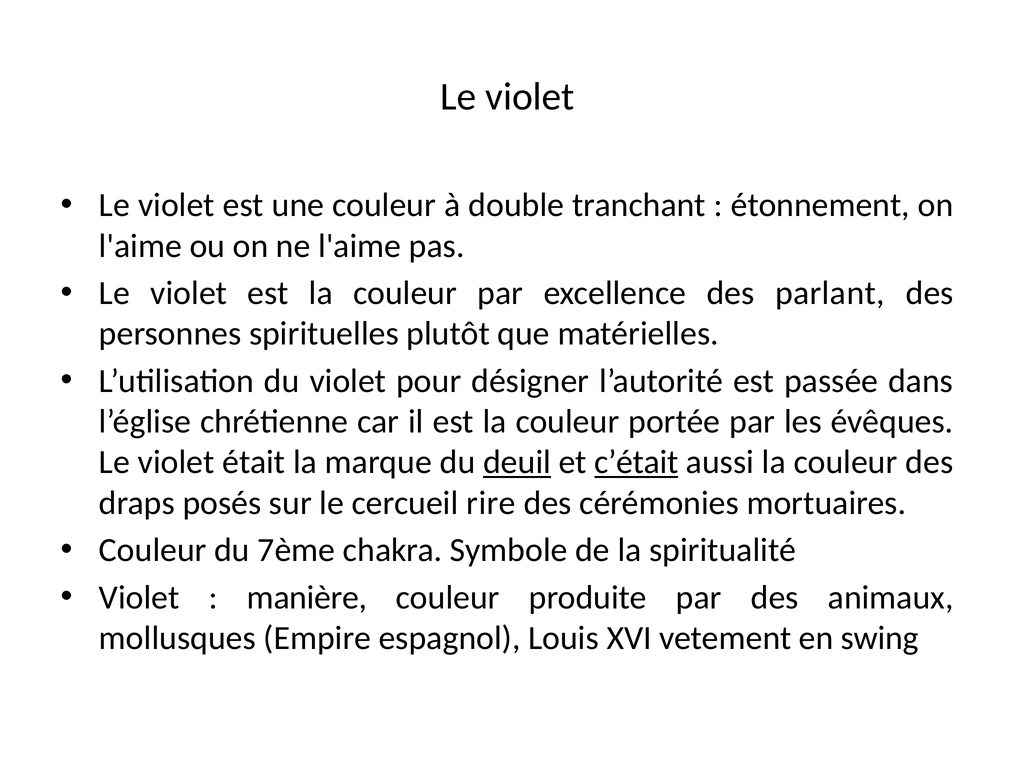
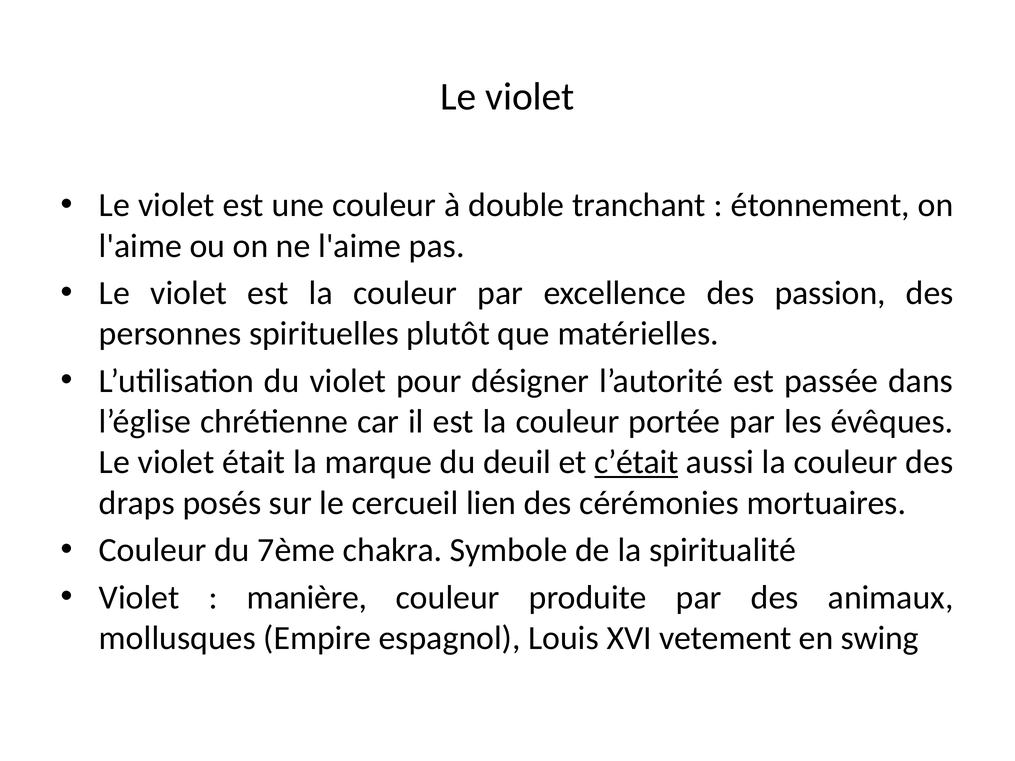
parlant: parlant -> passion (830, 293)
deuil underline: present -> none (517, 462)
rire: rire -> lien (491, 503)
